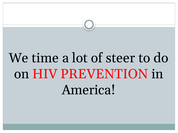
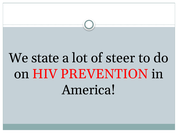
time: time -> state (45, 58)
